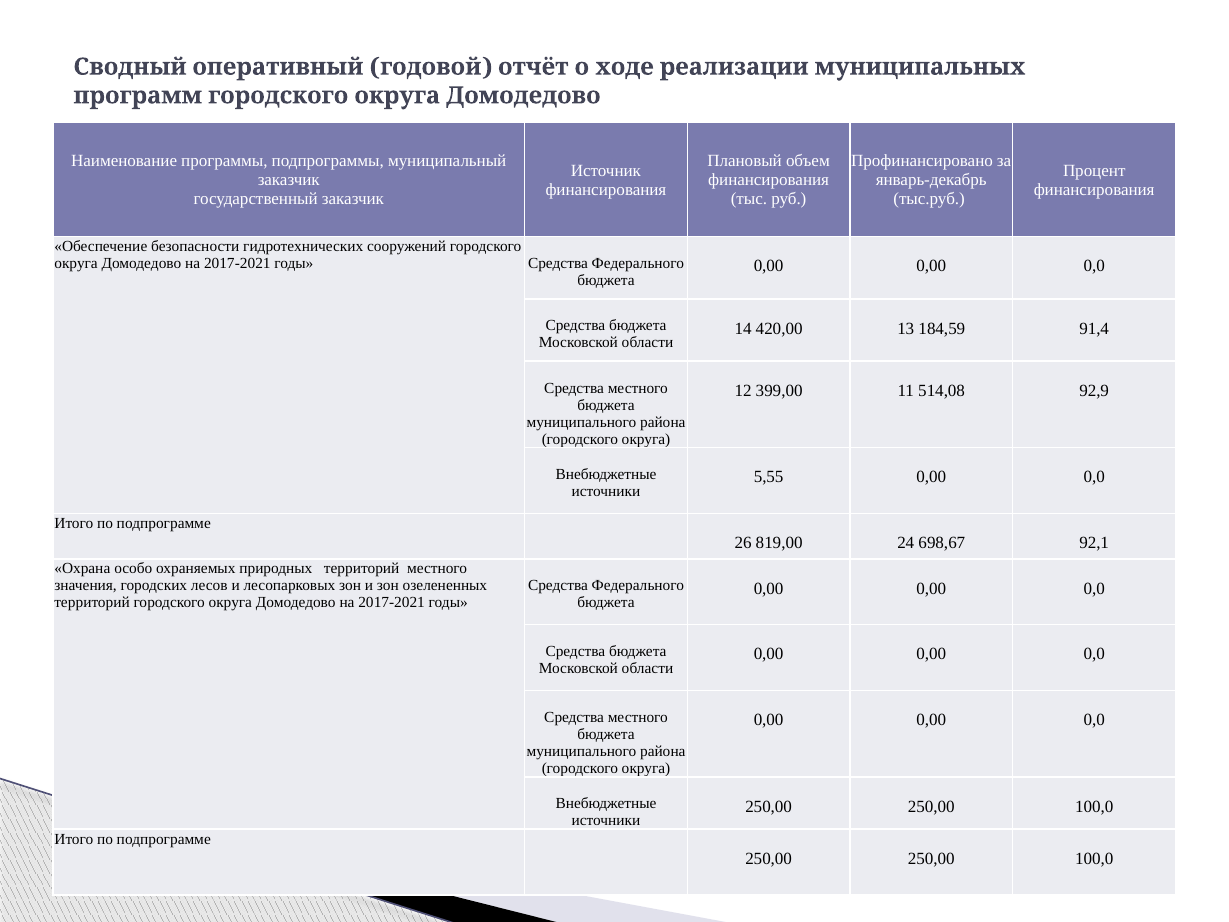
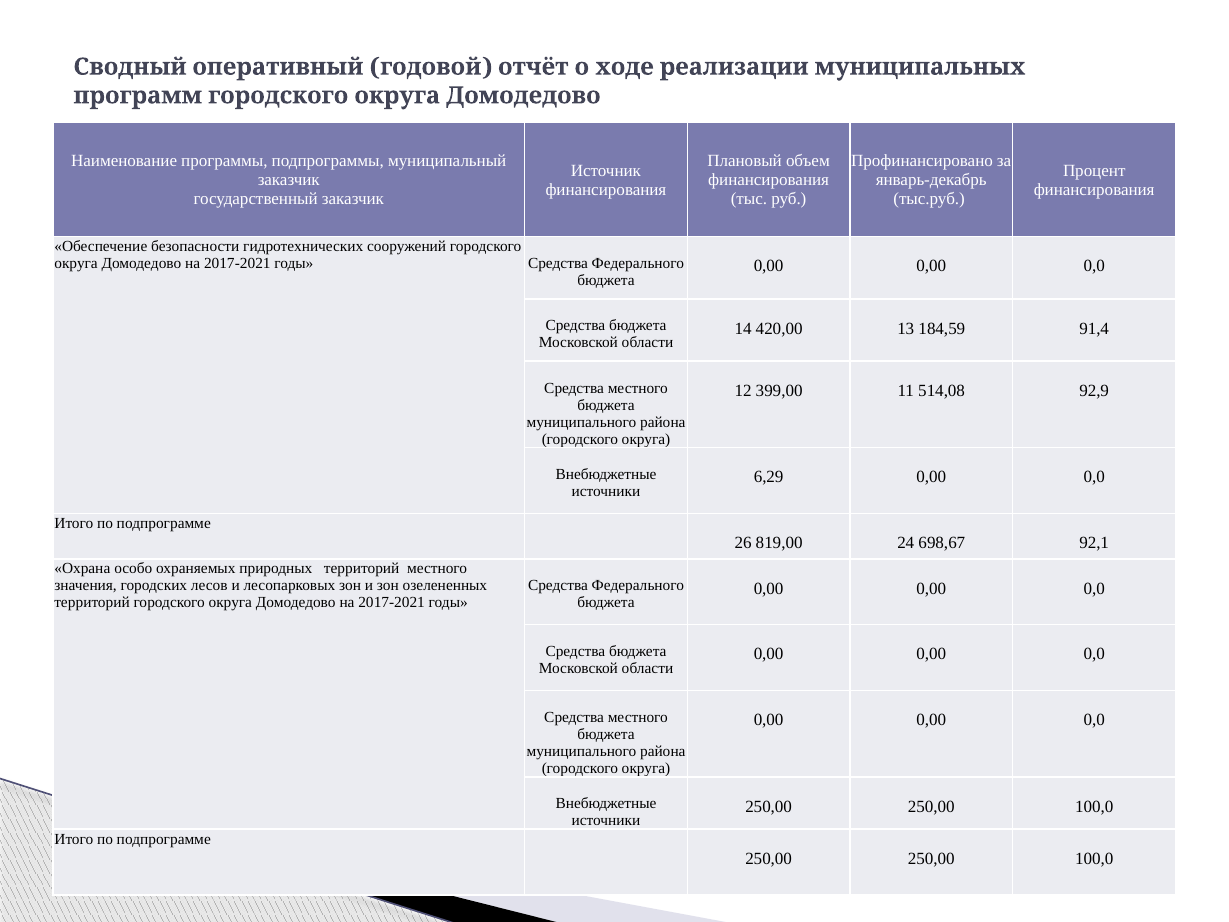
5,55: 5,55 -> 6,29 (769, 477)
